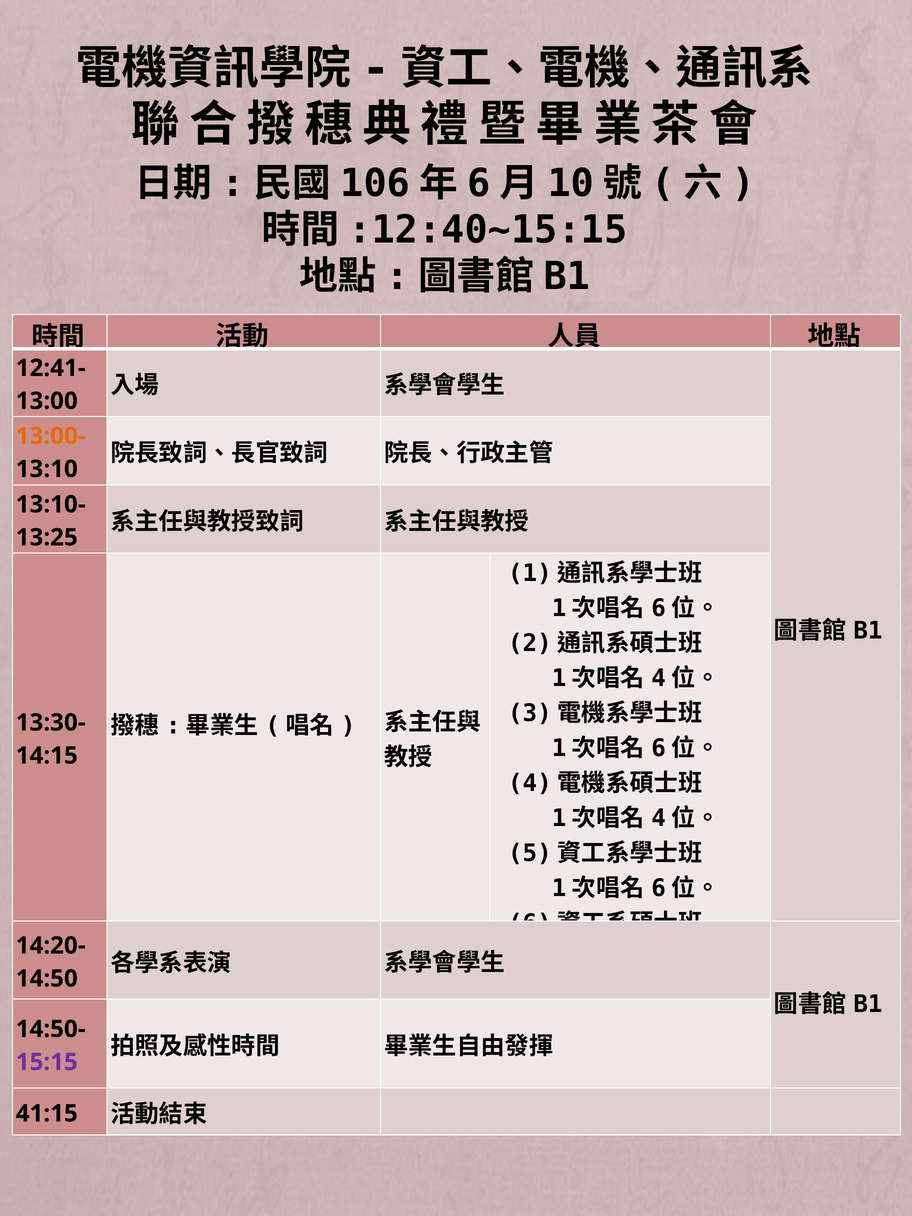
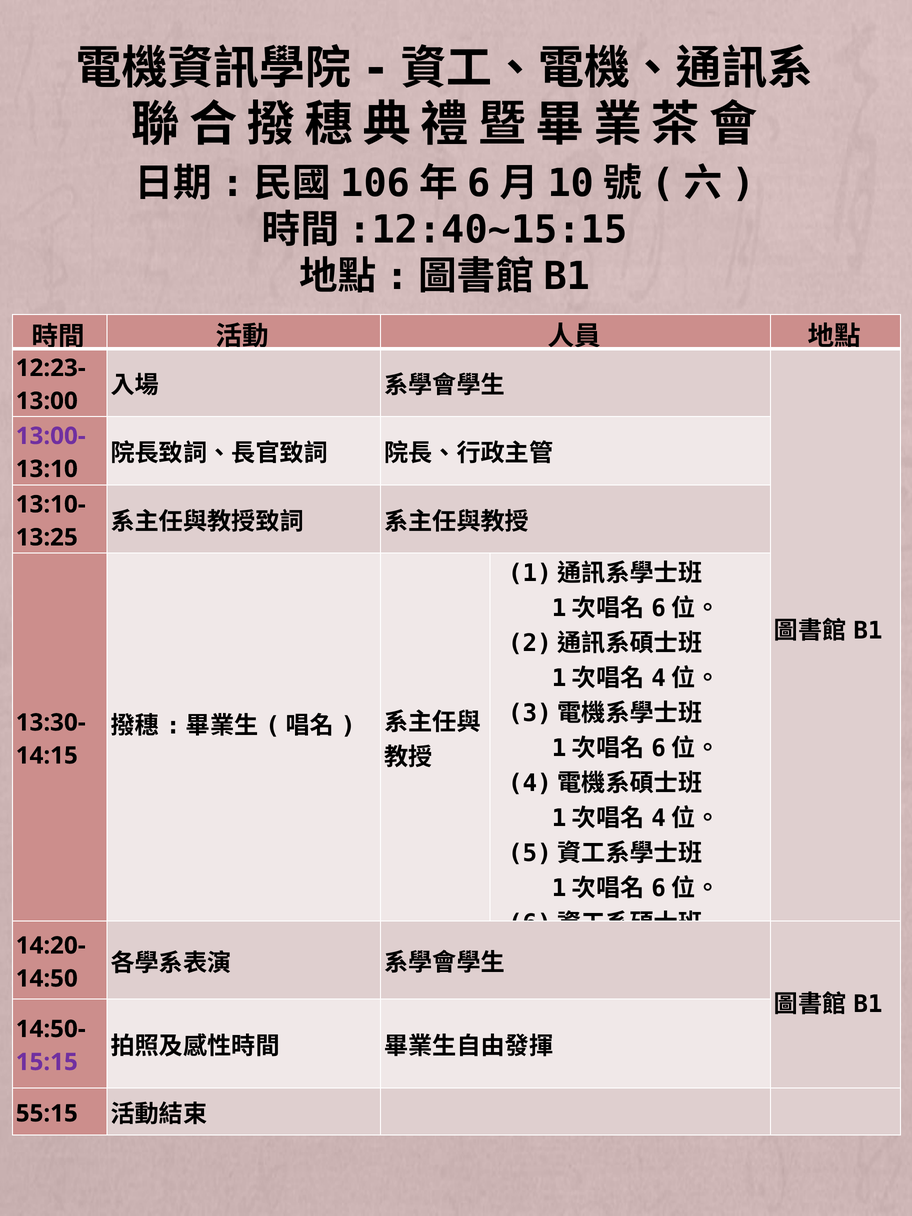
12:41-: 12:41- -> 12:23- (51, 368)
13:00- colour: orange -> purple (51, 436)
41:15: 41:15 -> 55:15 (47, 1114)
